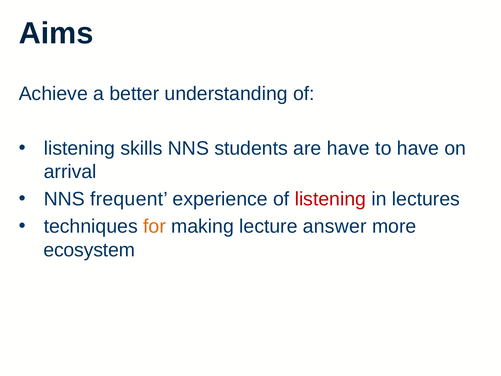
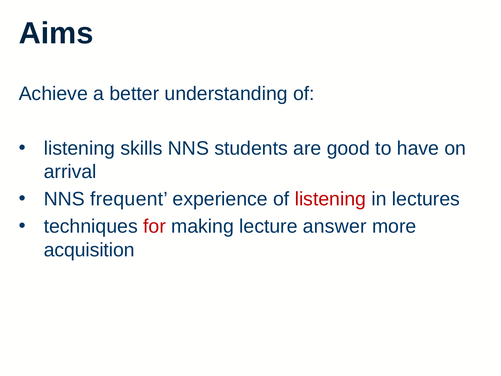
are have: have -> good (348, 148)
for colour: orange -> red (154, 226)
ecosystem: ecosystem -> acquisition (89, 250)
